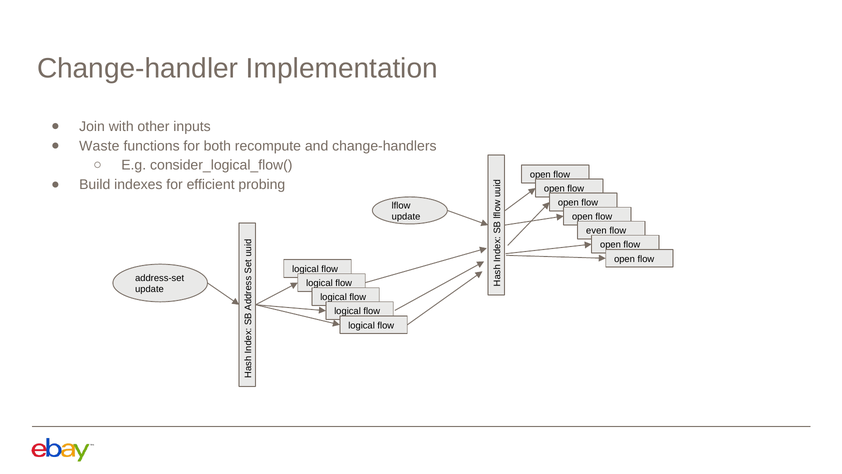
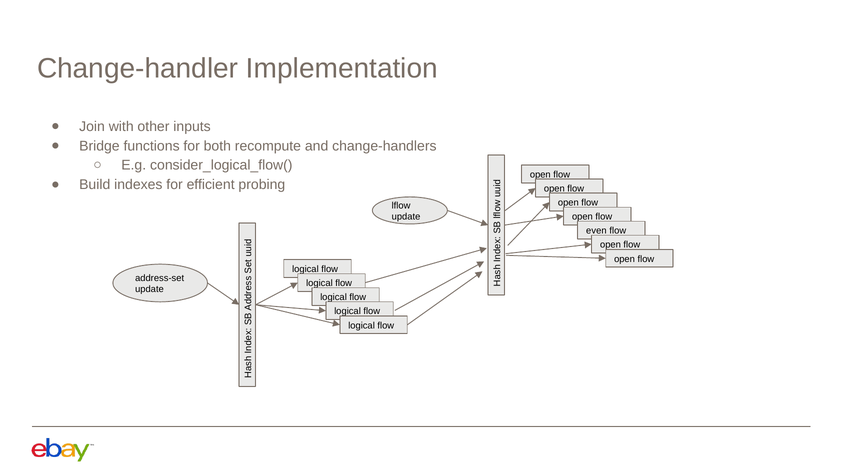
Waste: Waste -> Bridge (99, 146)
